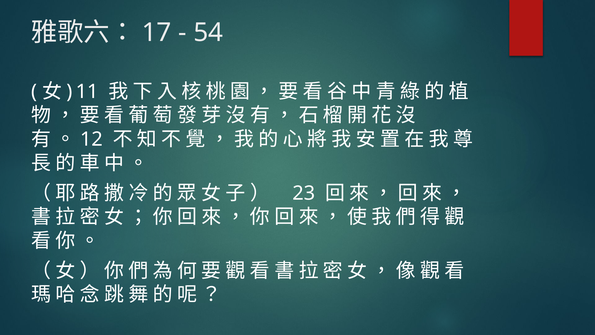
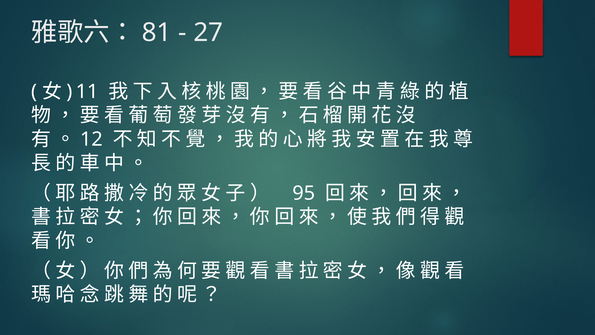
17: 17 -> 81 (157, 32)
54: 54 -> 27 (208, 32)
23: 23 -> 95 (304, 193)
